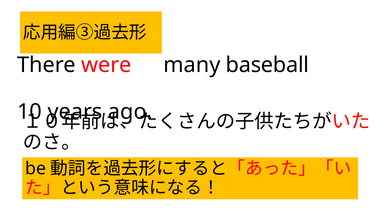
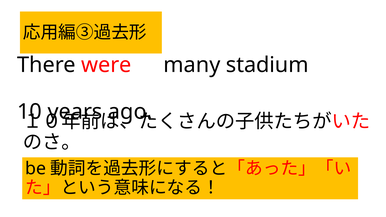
baseball: baseball -> stadium (267, 65)
